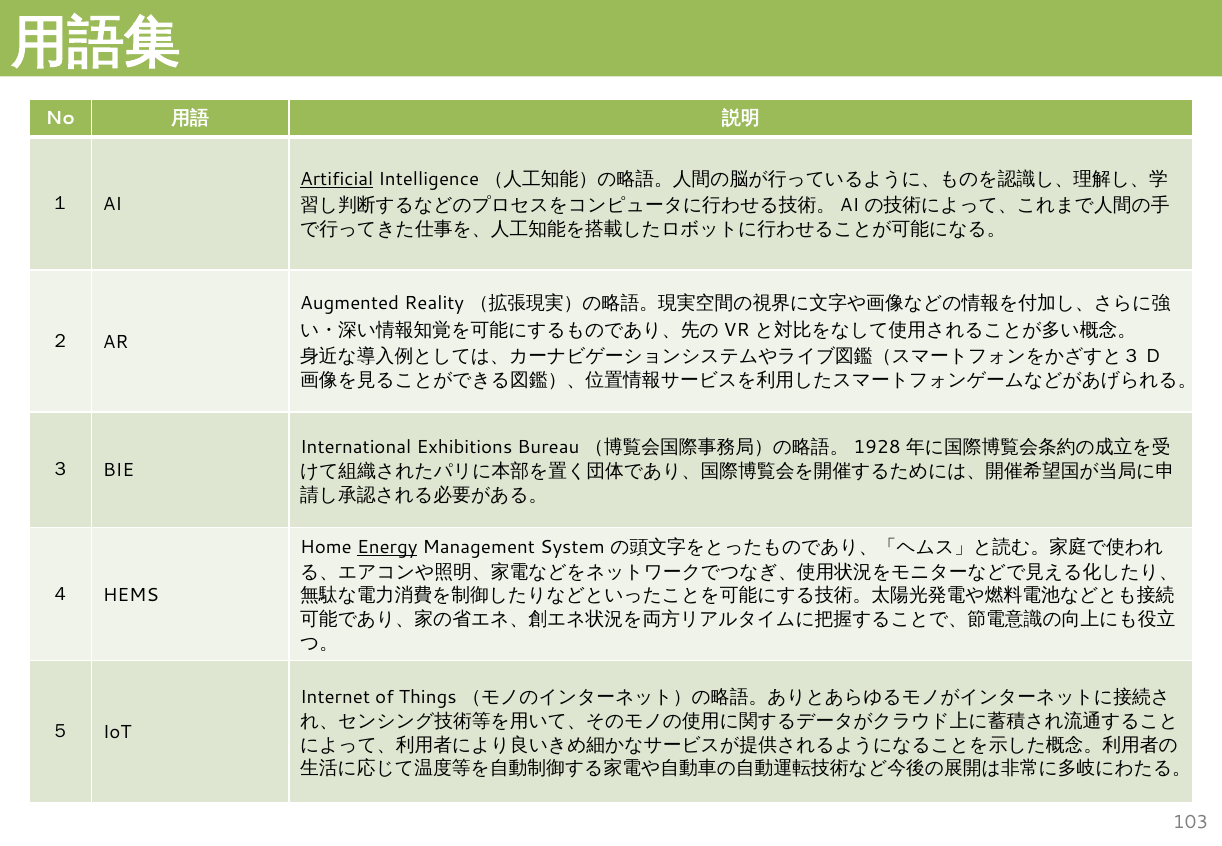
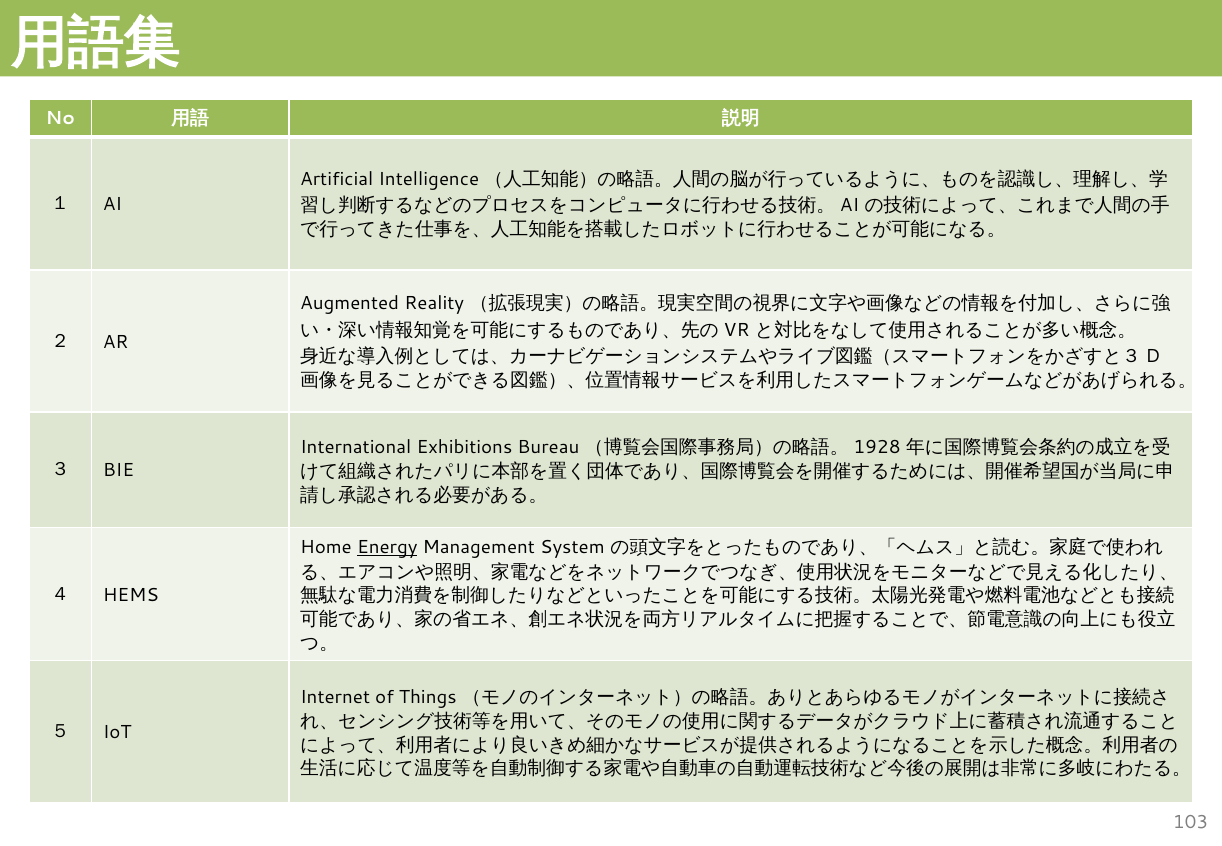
Artificial underline: present -> none (337, 179)
